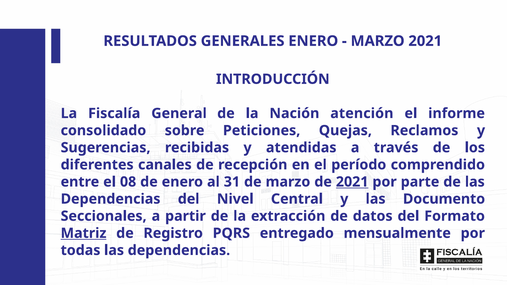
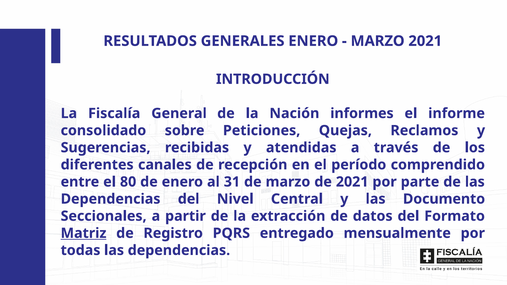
atención: atención -> informes (362, 113)
08: 08 -> 80 (128, 182)
2021 underline: present -> none (352, 182)
